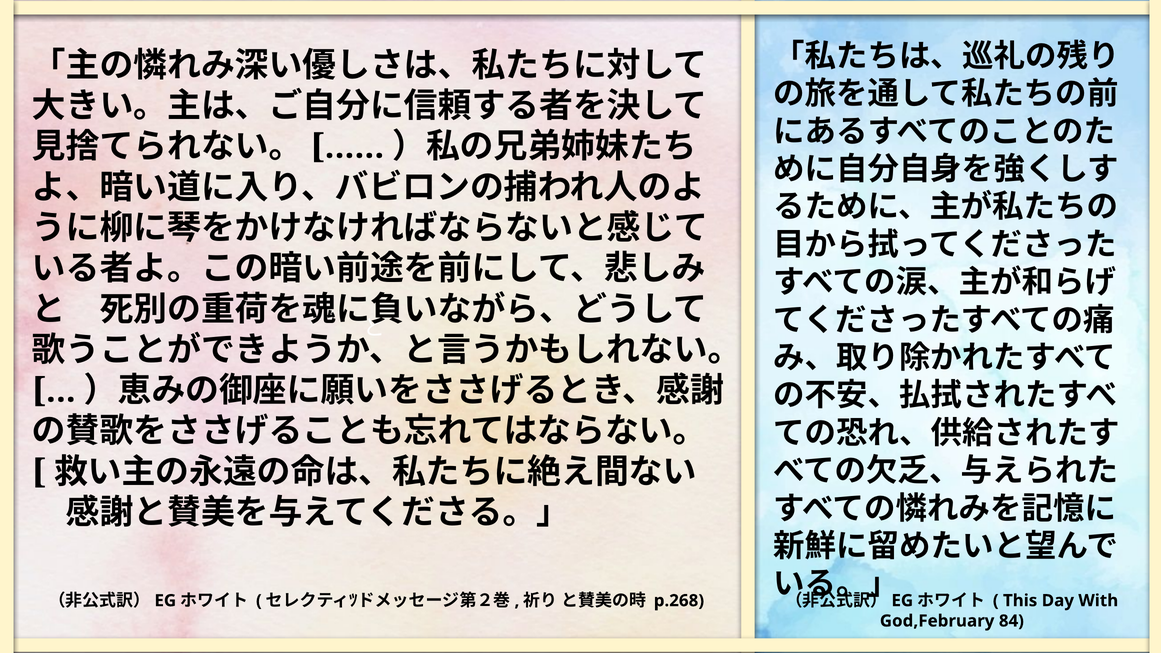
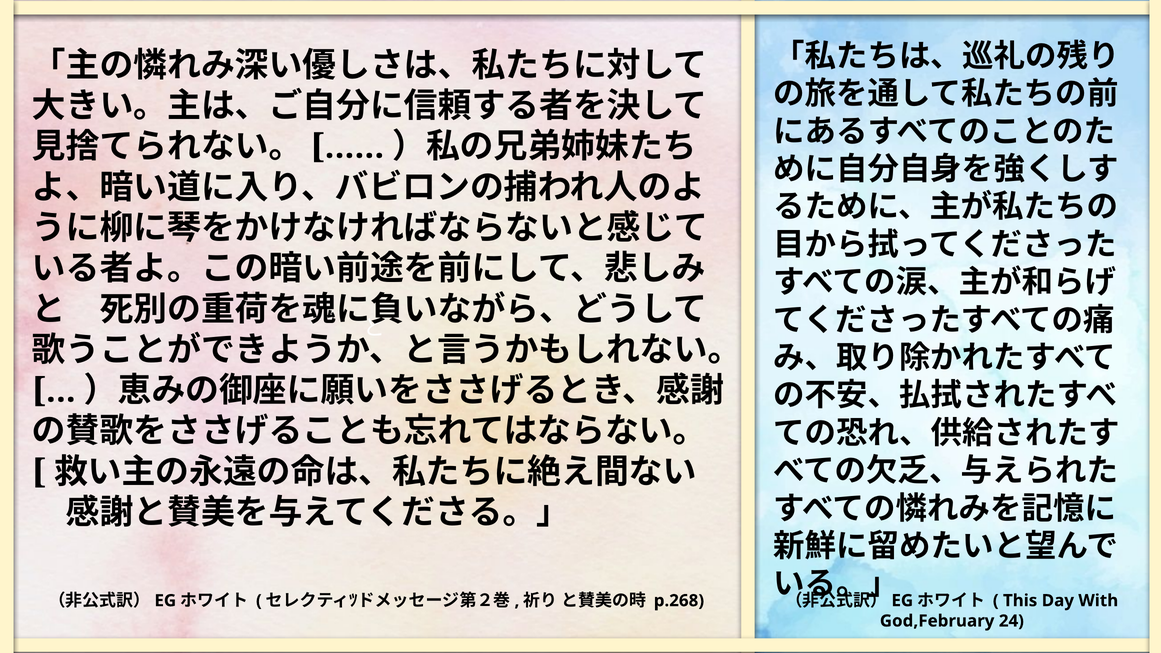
84: 84 -> 24 (1011, 621)
